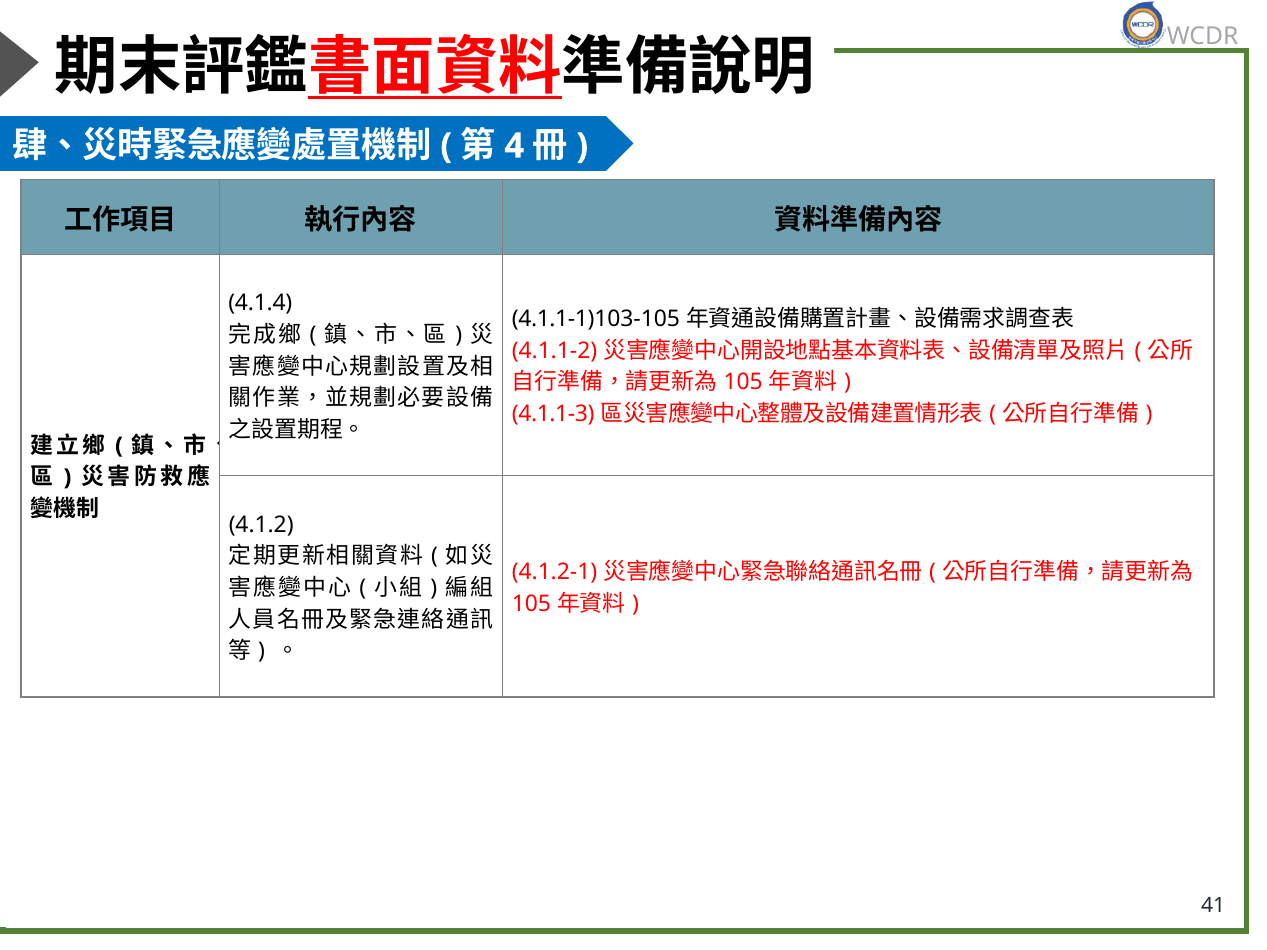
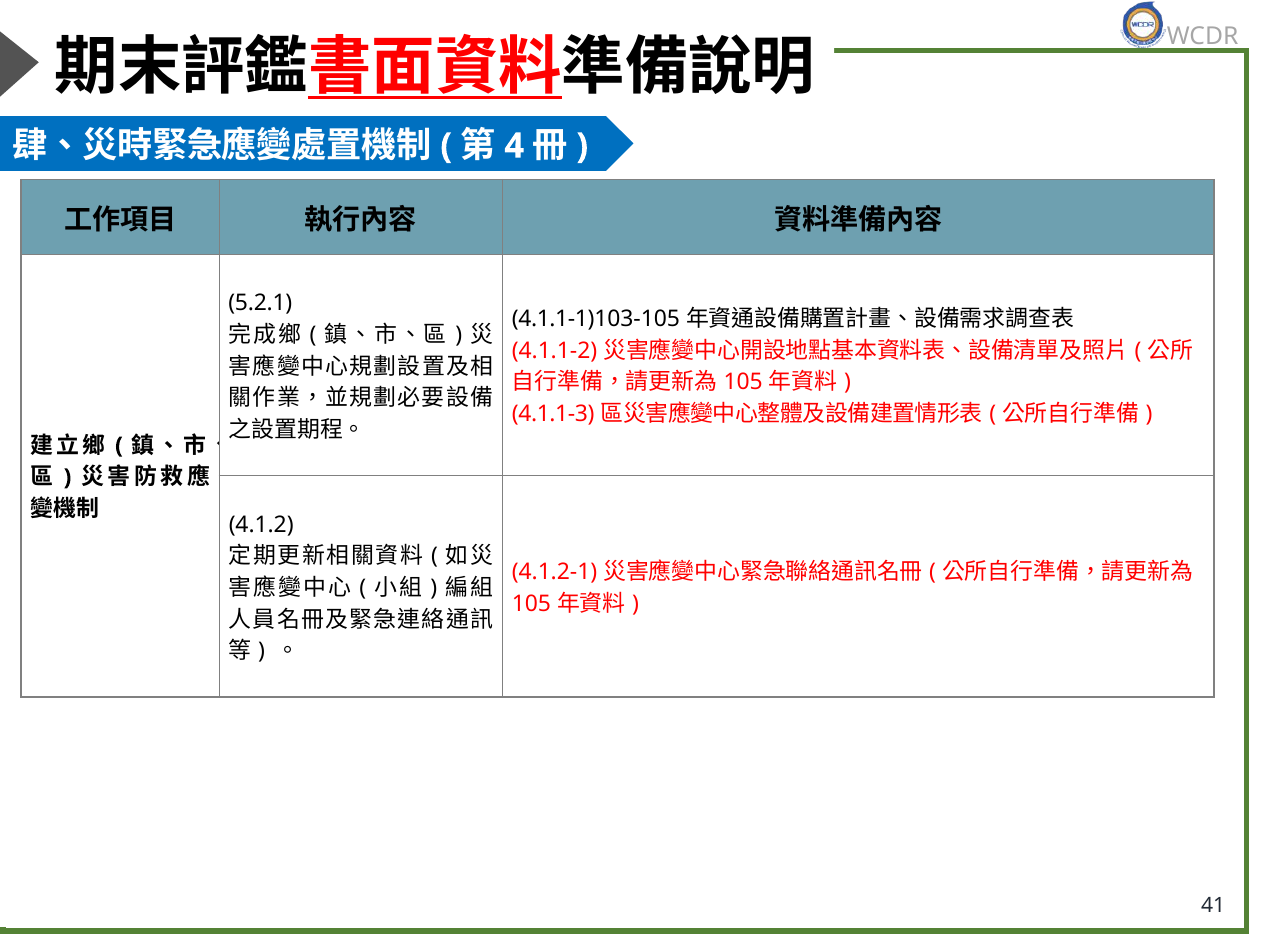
4.1.4: 4.1.4 -> 5.2.1 (260, 303)
